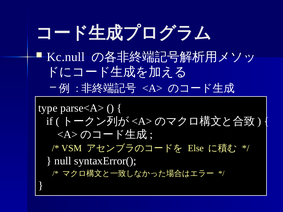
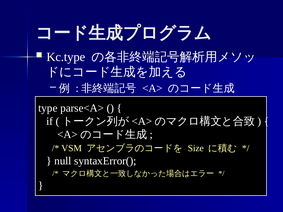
Kc.null: Kc.null -> Kc.type (66, 57)
Else: Else -> Size (196, 148)
